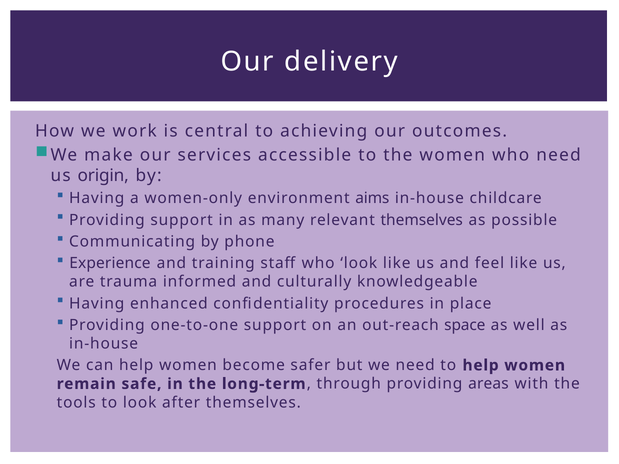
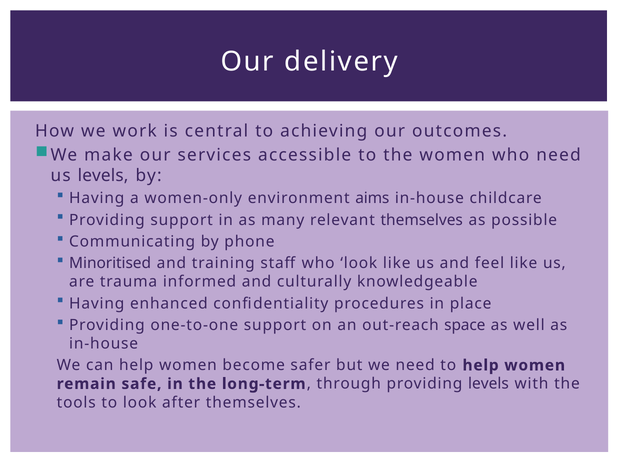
us origin: origin -> levels (103, 176)
Experience: Experience -> Minoritised (110, 263)
providing areas: areas -> levels (488, 384)
